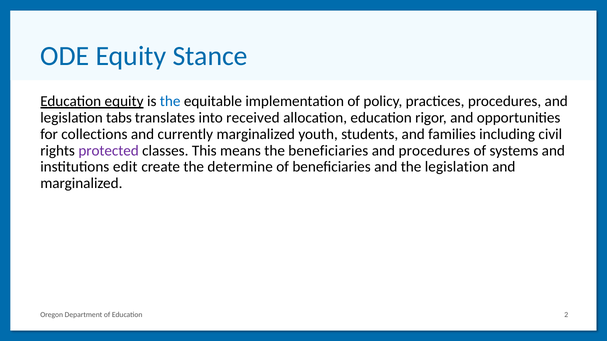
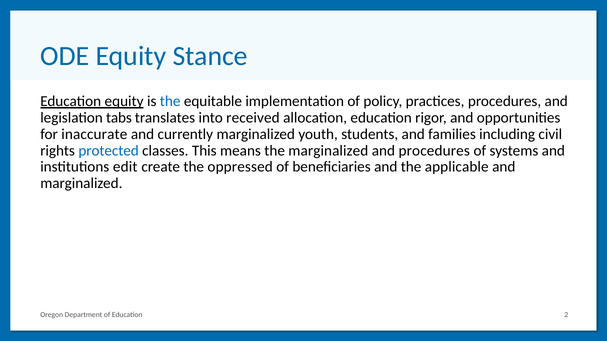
collections: collections -> inaccurate (94, 134)
protected colour: purple -> blue (109, 151)
the beneficiaries: beneficiaries -> marginalized (328, 151)
determine: determine -> oppressed (240, 167)
the legislation: legislation -> applicable (457, 167)
